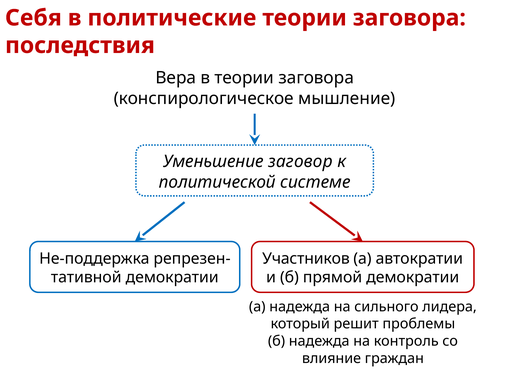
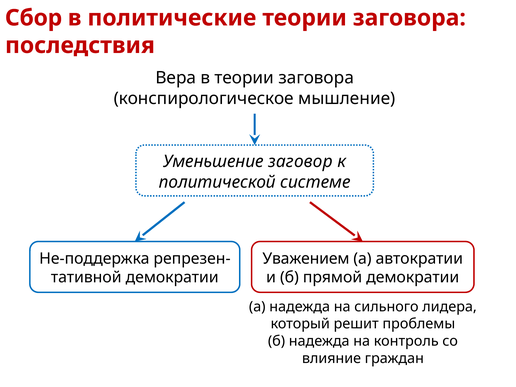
Себя: Себя -> Сбор (34, 18)
Участников: Участников -> Уважением (306, 259)
